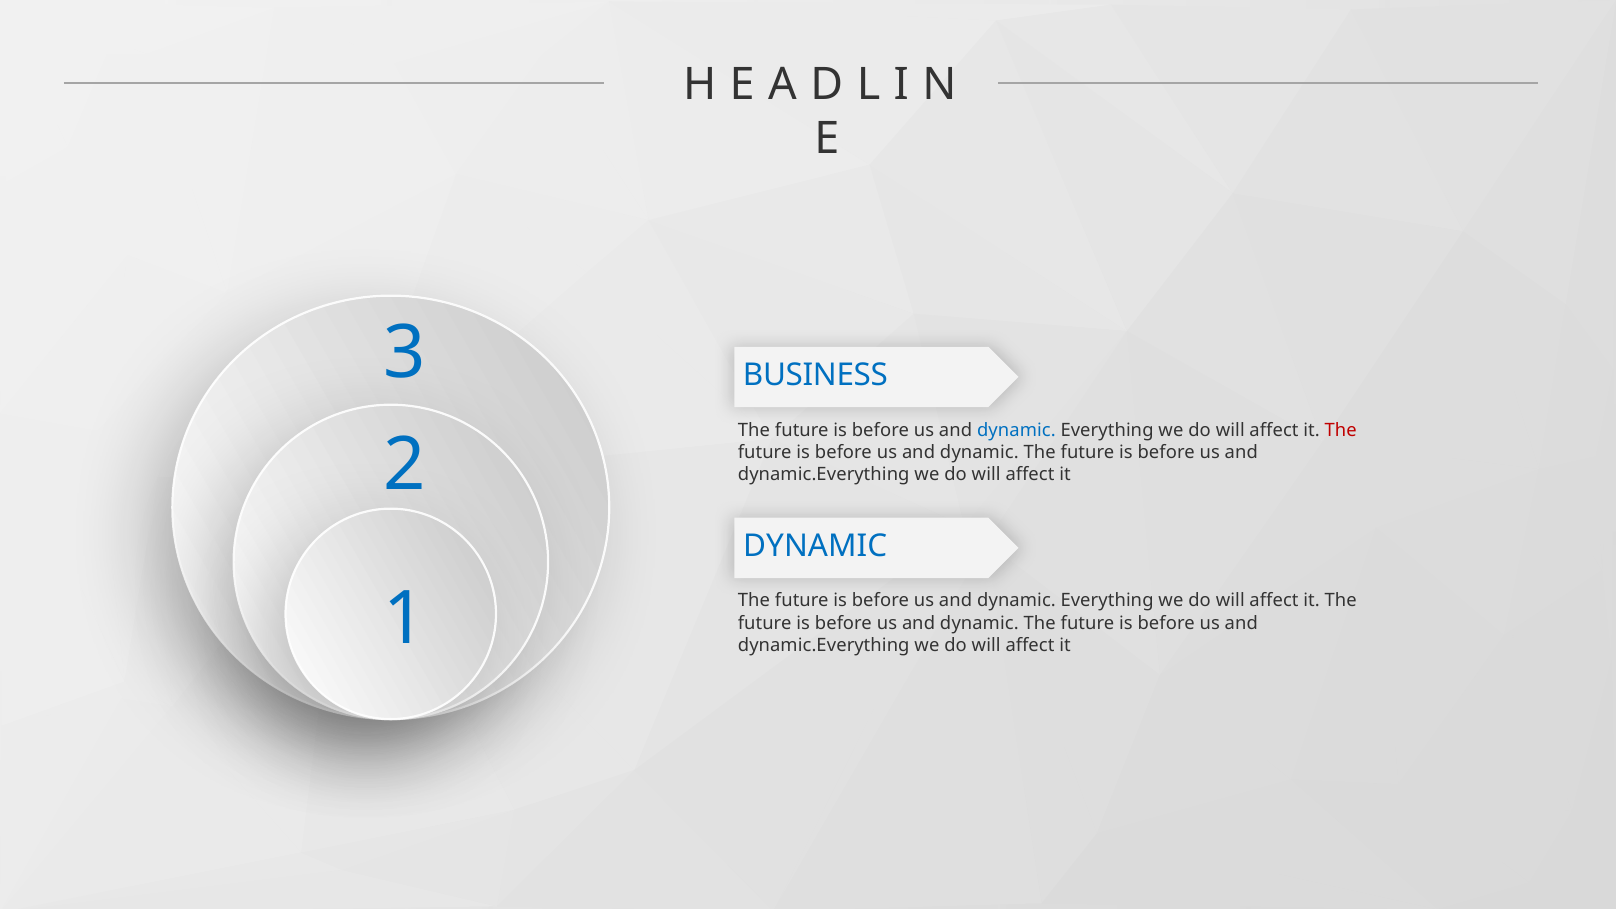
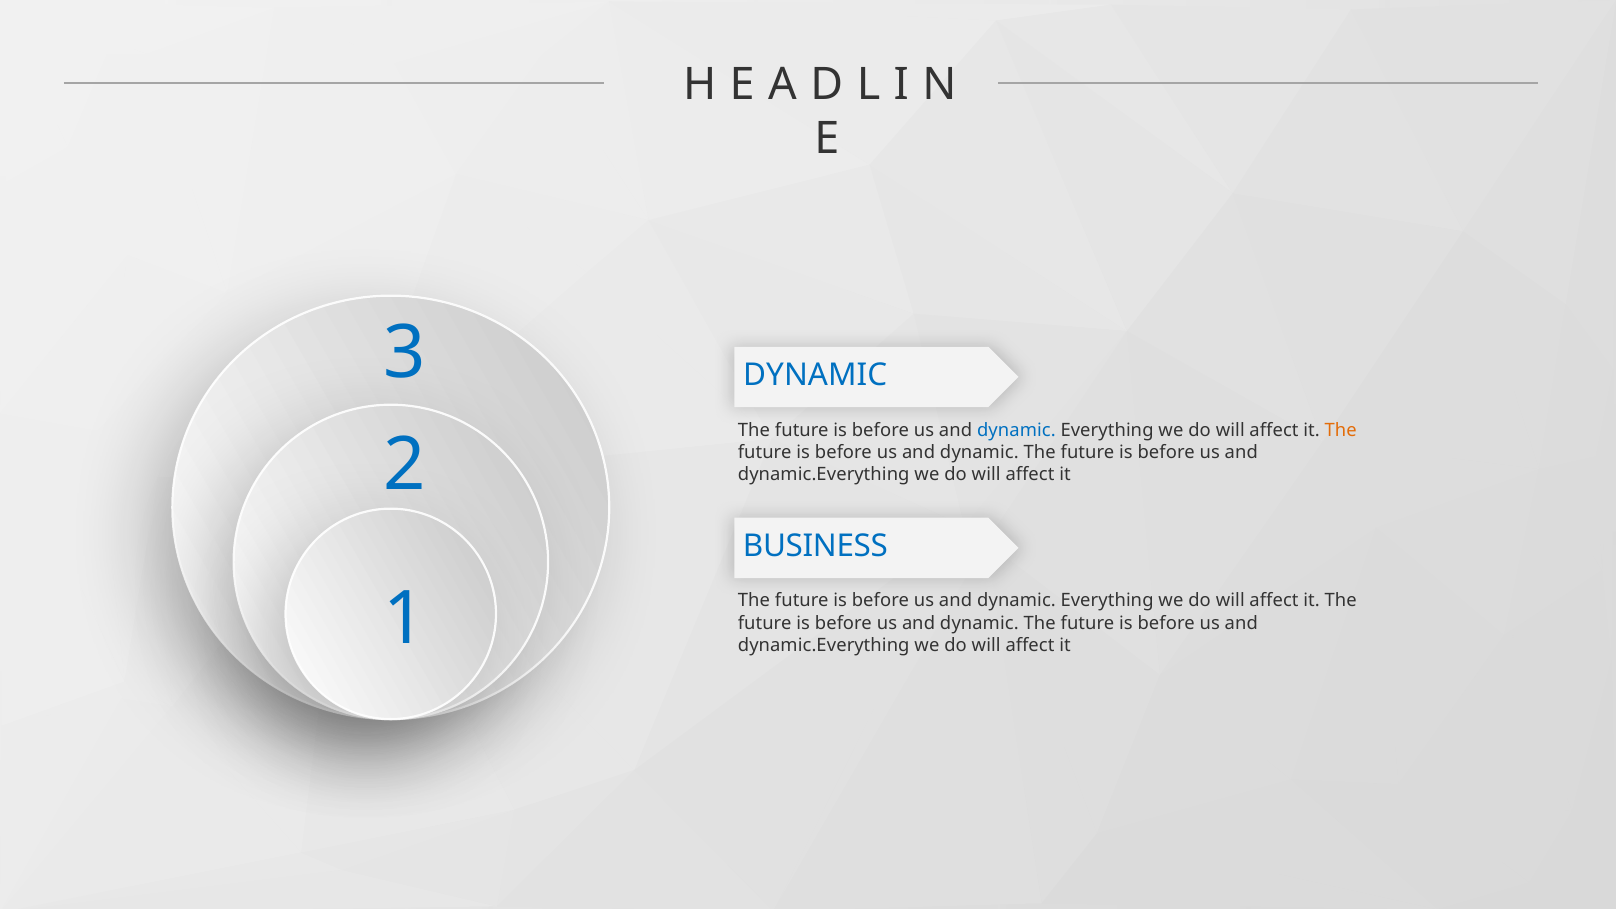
BUSINESS: BUSINESS -> DYNAMIC (815, 375)
The colour: red -> orange (1341, 430)
DYNAMIC: DYNAMIC -> BUSINESS (815, 546)
